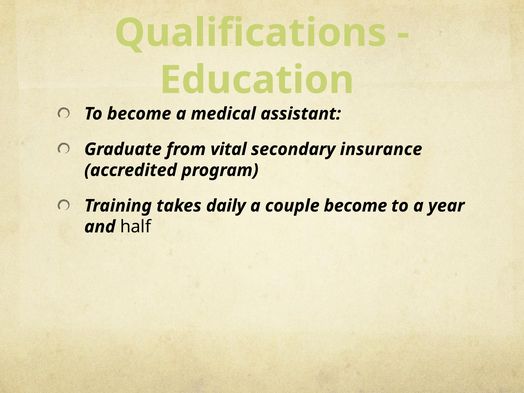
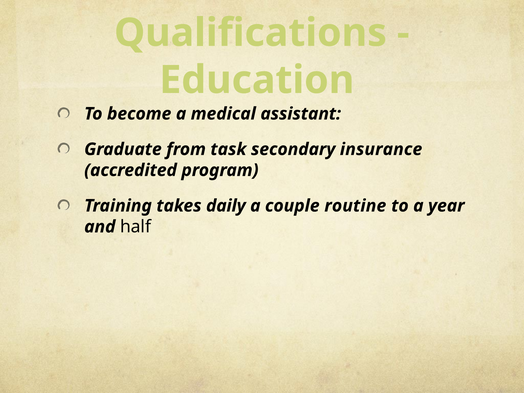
vital: vital -> task (228, 149)
couple become: become -> routine (355, 206)
